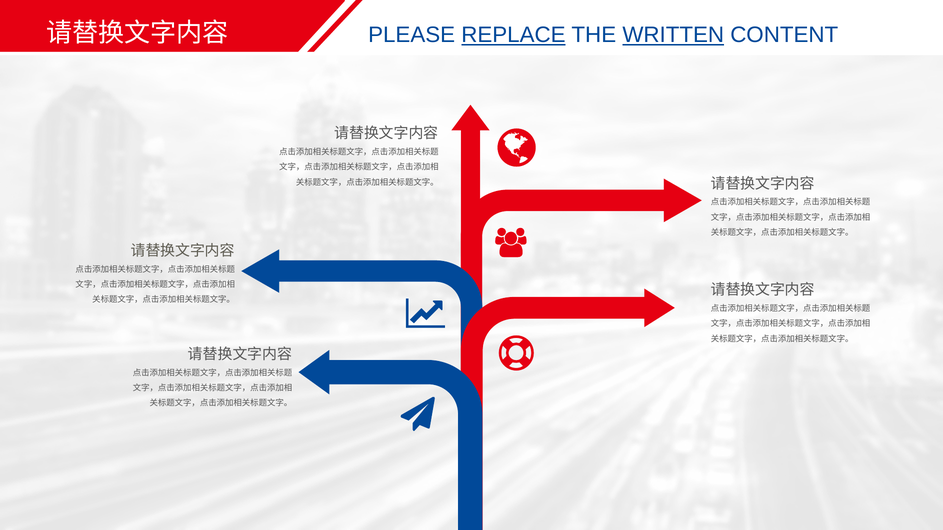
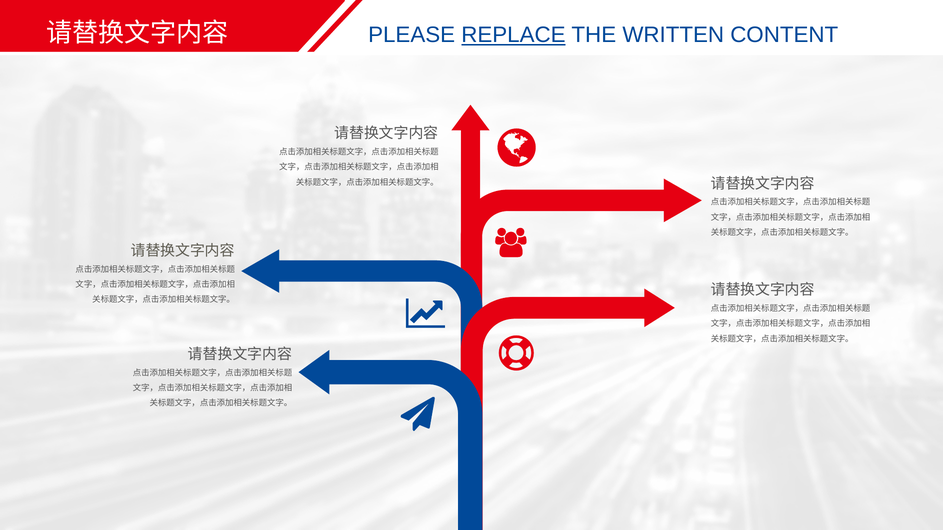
WRITTEN underline: present -> none (673, 35)
